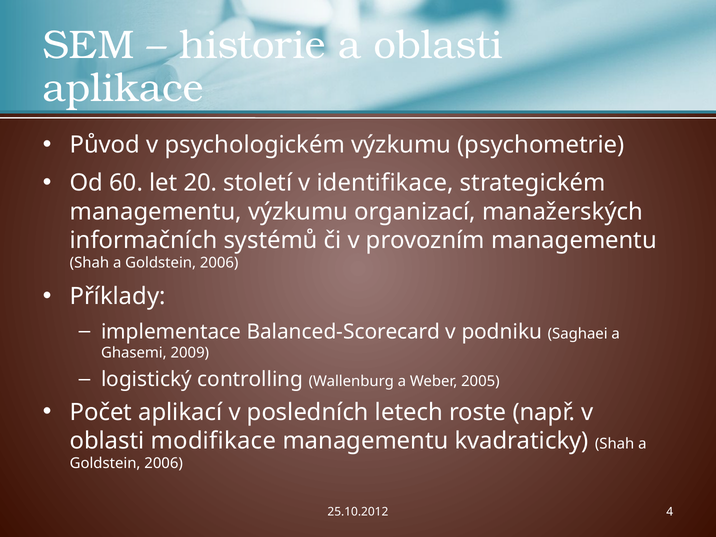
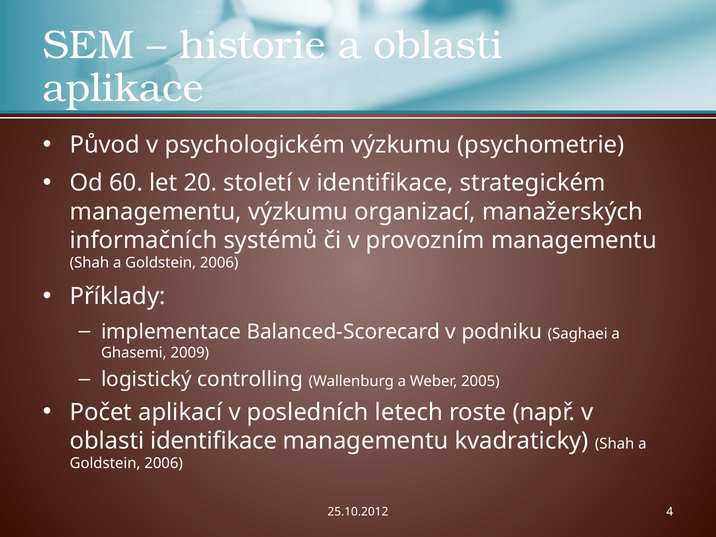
oblasti modifikace: modifikace -> identifikace (214, 441)
